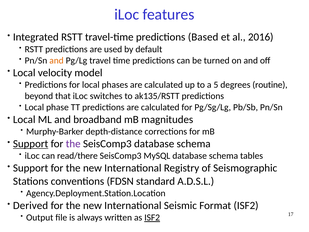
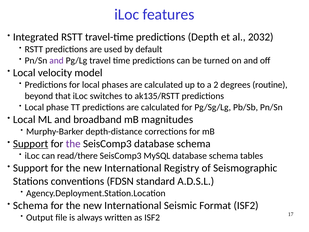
Based: Based -> Depth (203, 37)
2016: 2016 -> 2032 (261, 37)
and colour: orange -> purple (56, 60)
5: 5 -> 2 (216, 85)
Derived: Derived -> Schema (31, 205)
ISF2 underline: present -> none (152, 217)
